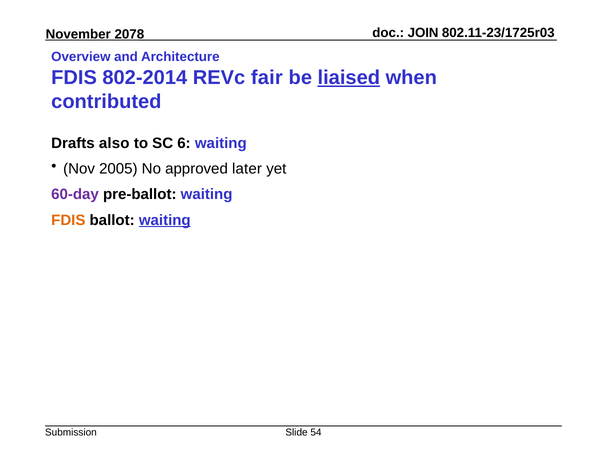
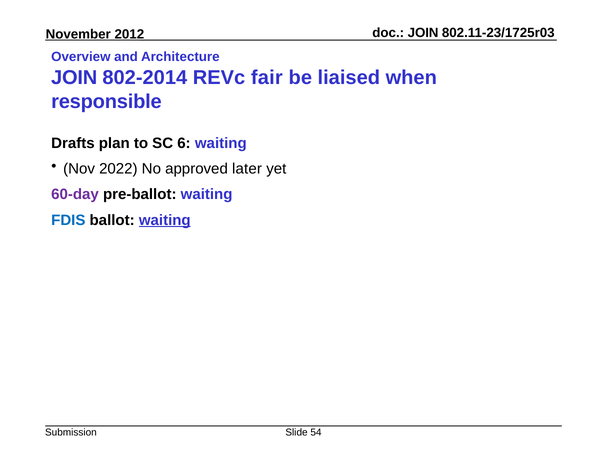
2078: 2078 -> 2012 (129, 34)
FDIS: FDIS -> JOIN (74, 78)
liaised underline: present -> none (349, 78)
contributed: contributed -> responsible (106, 102)
also: also -> plan (114, 144)
2005: 2005 -> 2022 (118, 169)
FDIS colour: orange -> blue (68, 220)
